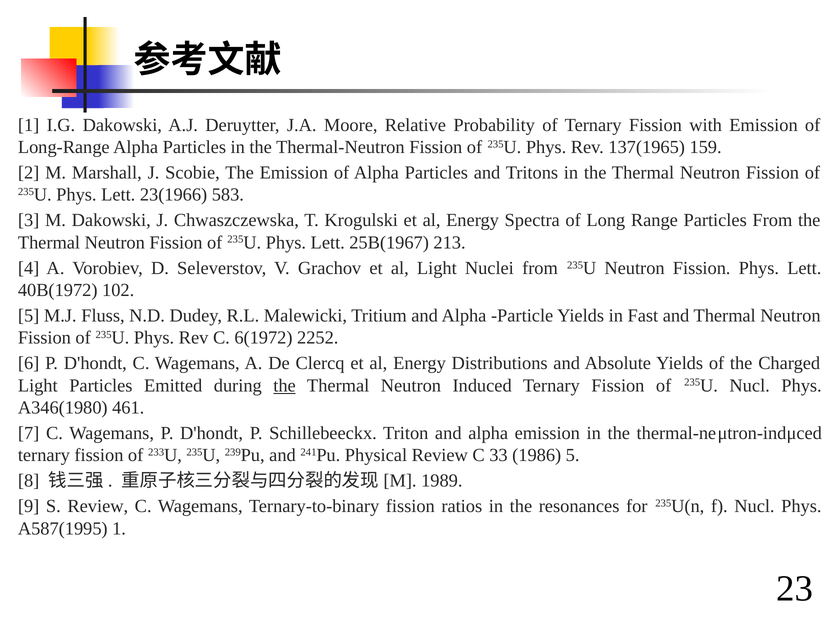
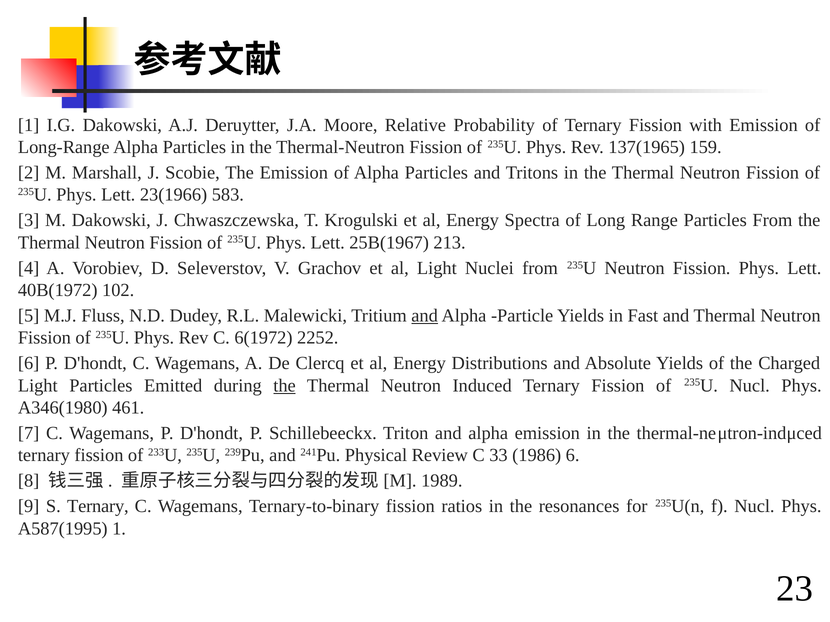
and underline: none -> present (425, 316)
1986 5: 5 -> 6 (573, 456)
S Review: Review -> Ternary (98, 507)
